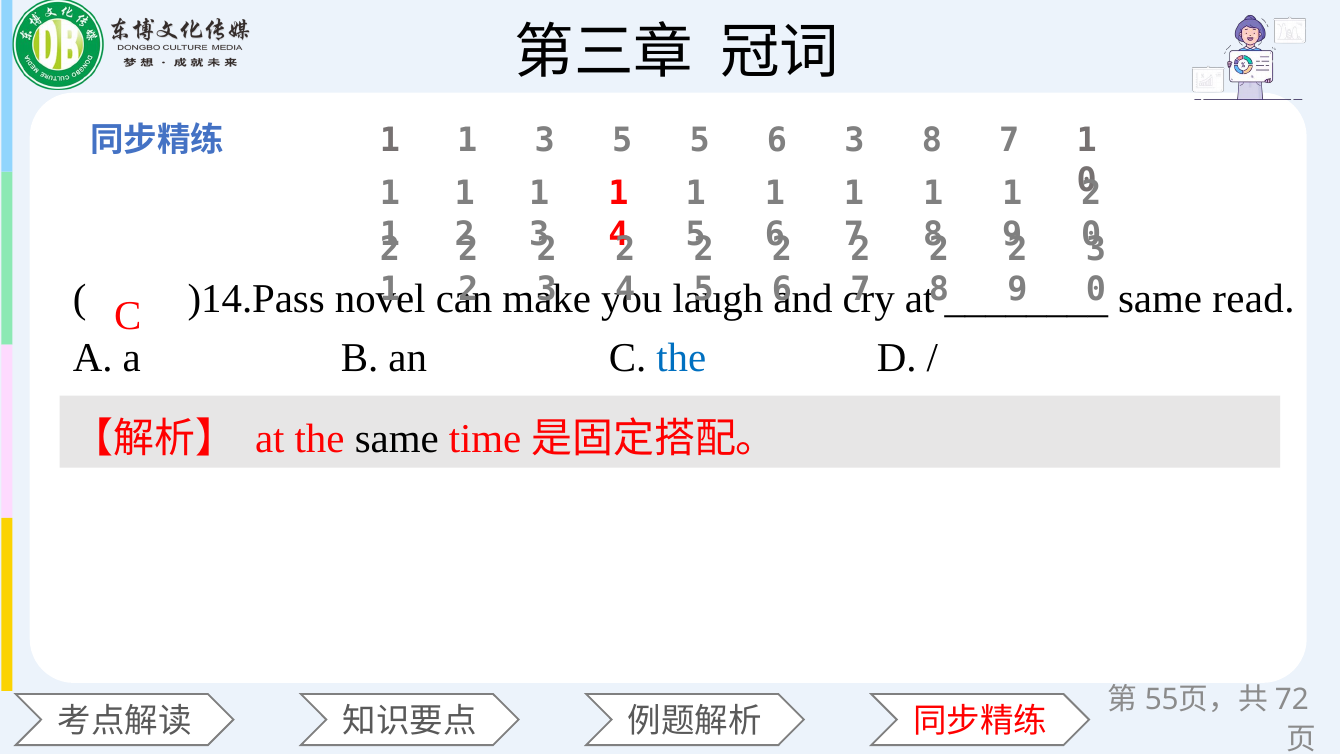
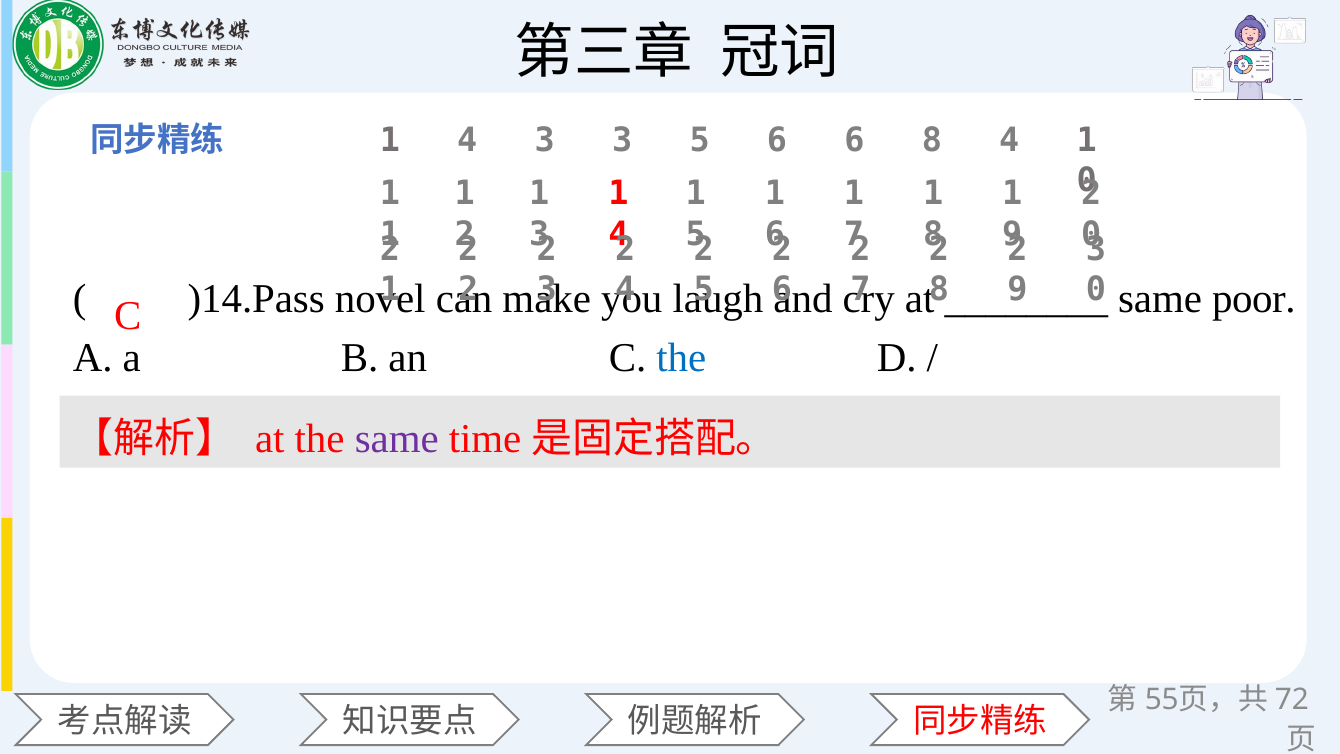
1: 1 -> 4 (467, 141)
3 5: 5 -> 3 (622, 141)
6 3: 3 -> 6 (854, 141)
8 7: 7 -> 4 (1009, 141)
read: read -> poor (1254, 299)
same colour: black -> purple (397, 439)
